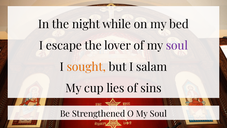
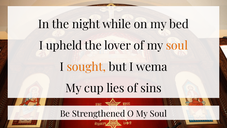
escape: escape -> upheld (64, 46)
soul colour: purple -> orange (177, 46)
salam: salam -> wema (152, 67)
